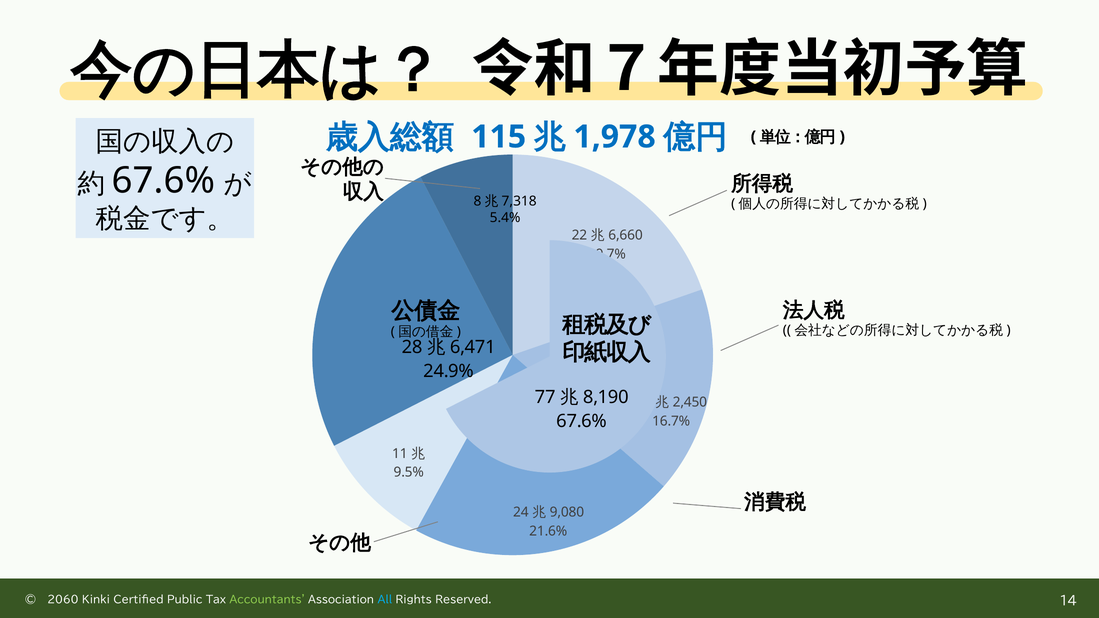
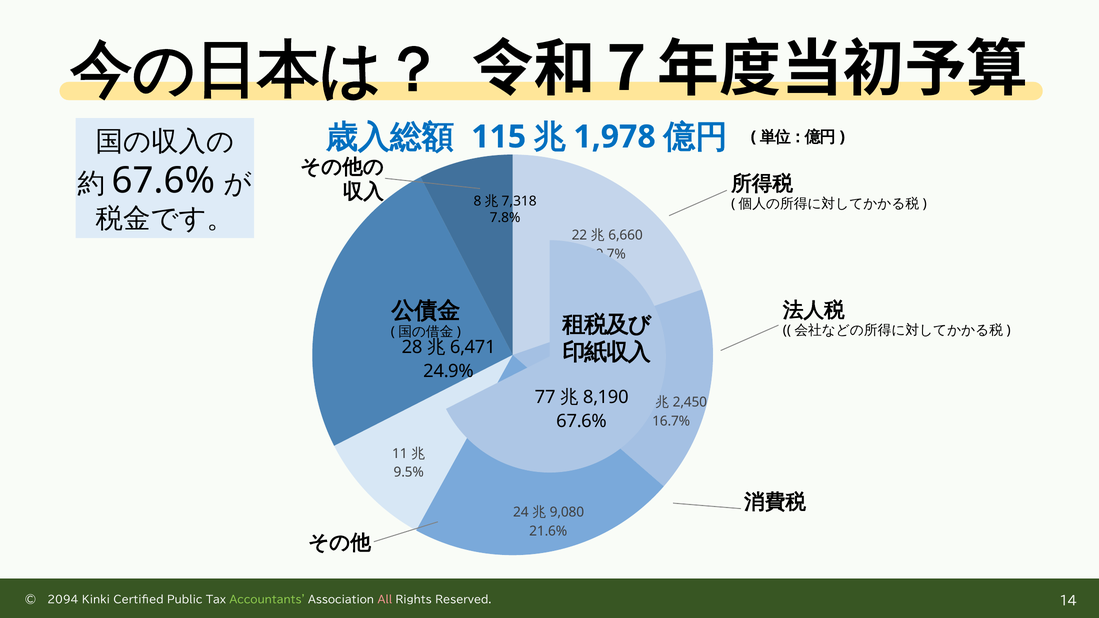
5.4%: 5.4% -> 7.8% (505, 218)
2060: 2060 -> 2094 (63, 600)
All colour: light blue -> pink (385, 600)
